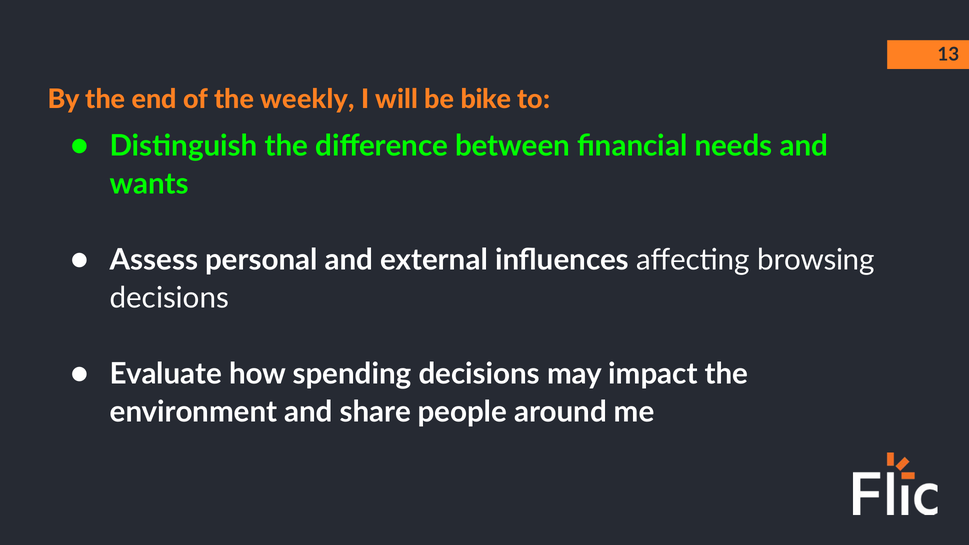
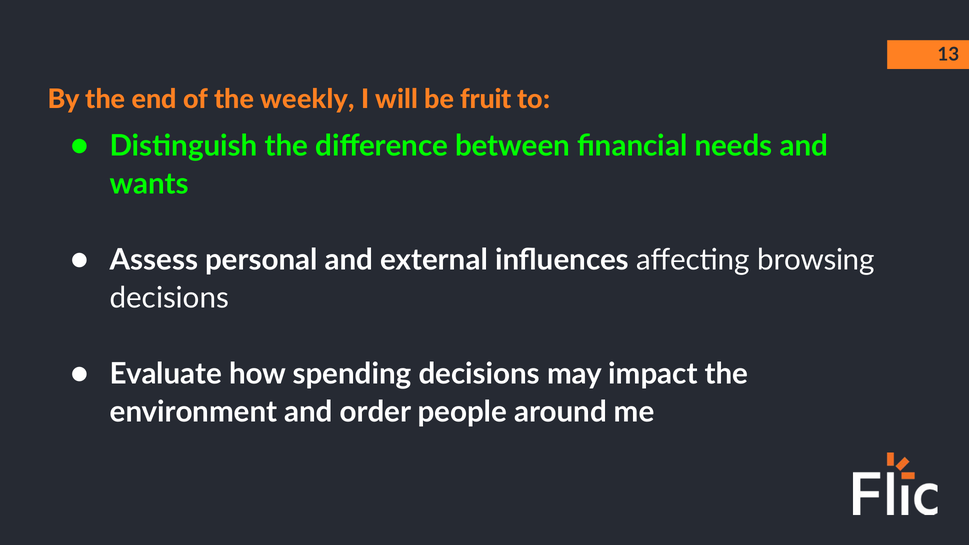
bike: bike -> fruit (486, 99)
share: share -> order (376, 412)
